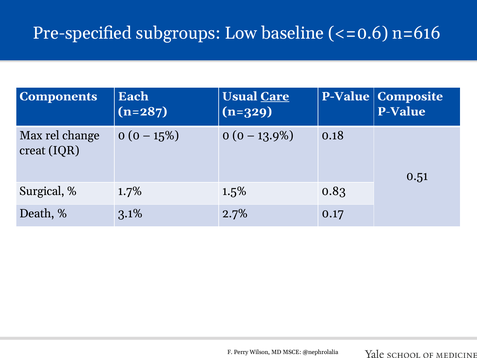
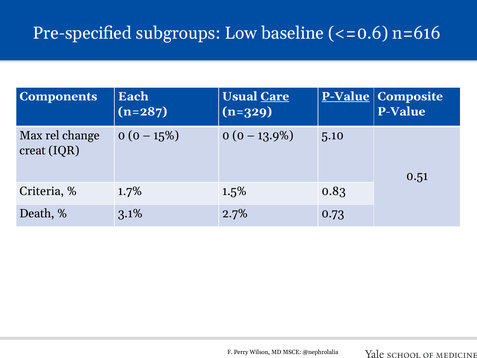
P-Value underline: none -> present (346, 96)
0.18: 0.18 -> 5.10 (333, 135)
Surgical: Surgical -> Criteria (42, 191)
0.17: 0.17 -> 0.73 (333, 213)
